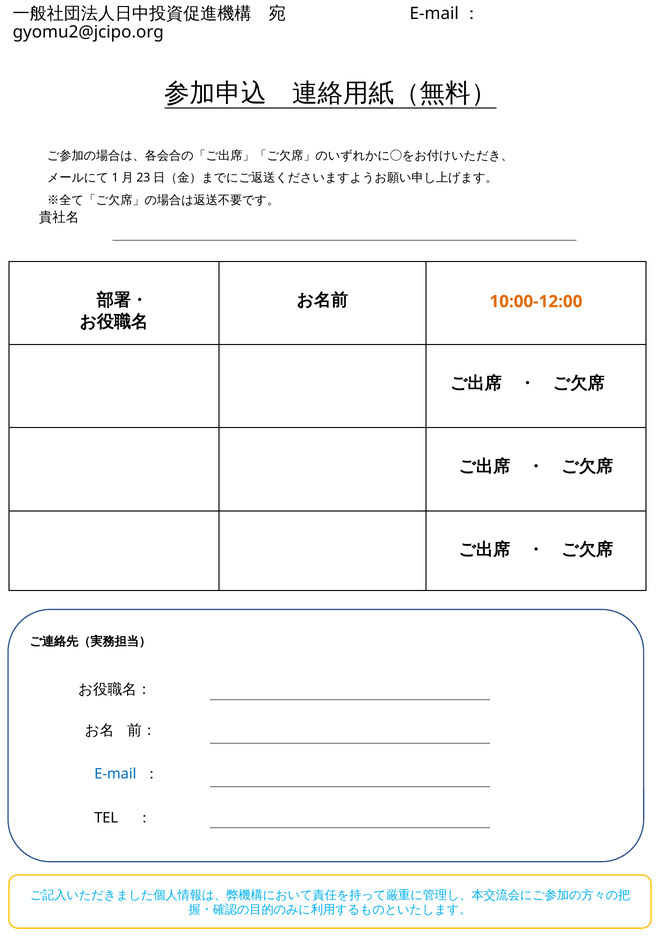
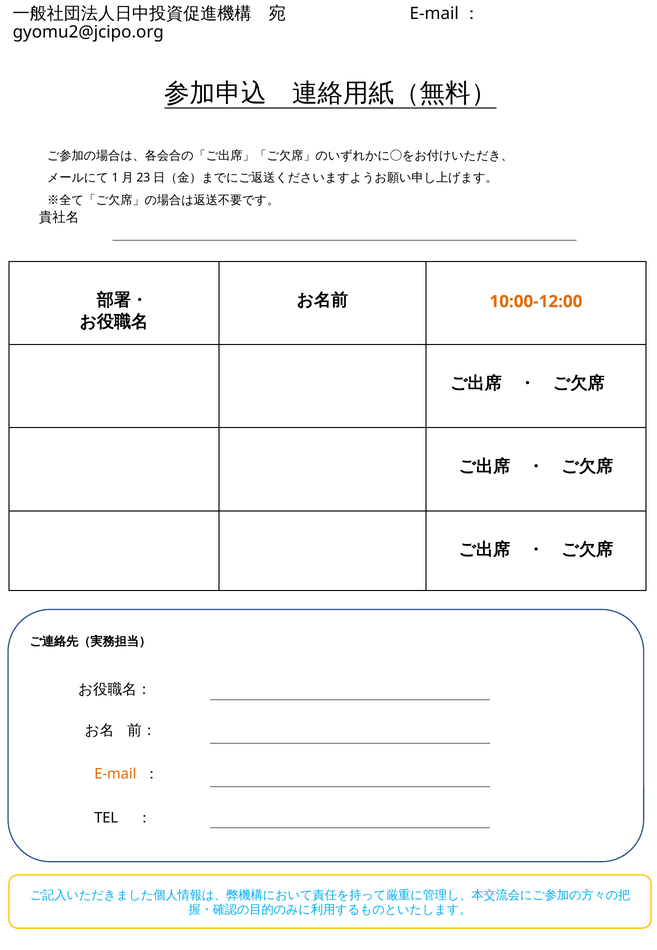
E-mail colour: blue -> orange (115, 773)
